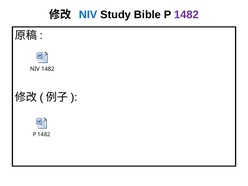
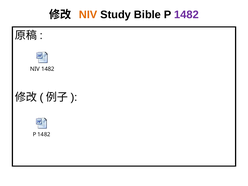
NIV colour: blue -> orange (88, 15)
